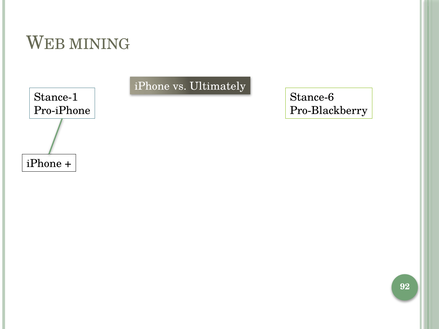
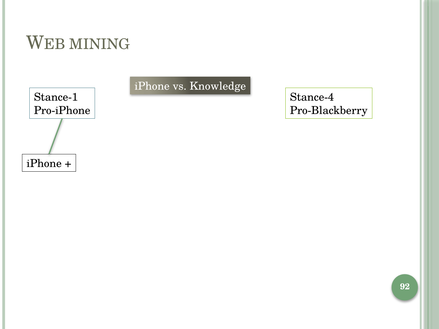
Ultimately: Ultimately -> Knowledge (218, 86)
Stance-6: Stance-6 -> Stance-4 (312, 97)
